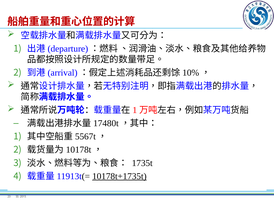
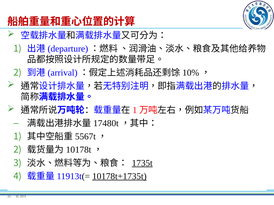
1735t underline: none -> present (142, 163)
